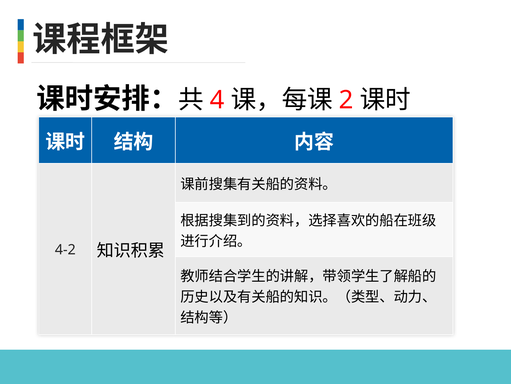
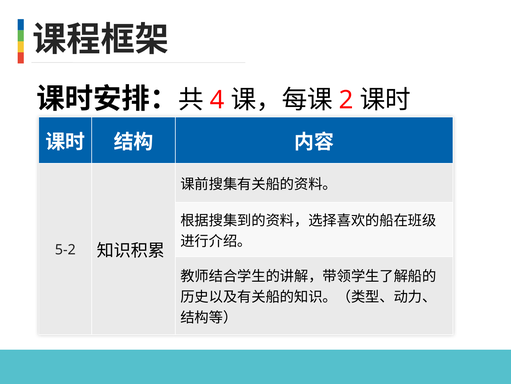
4-2: 4-2 -> 5-2 (65, 249)
